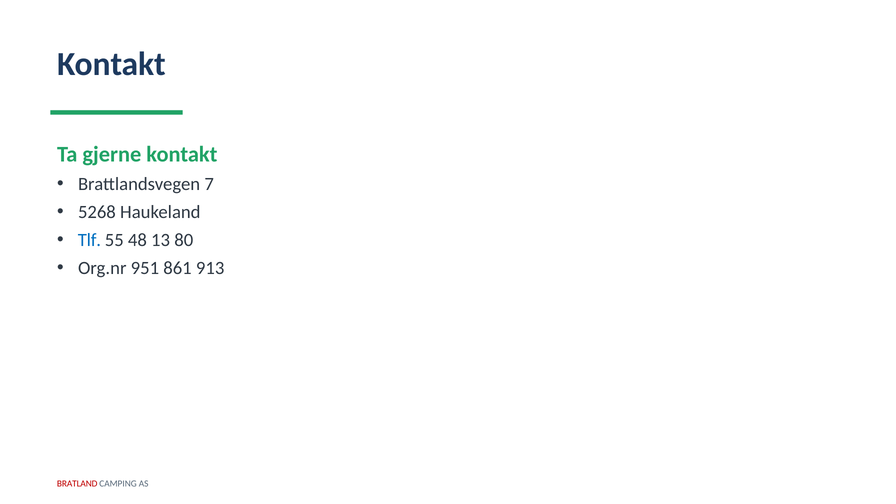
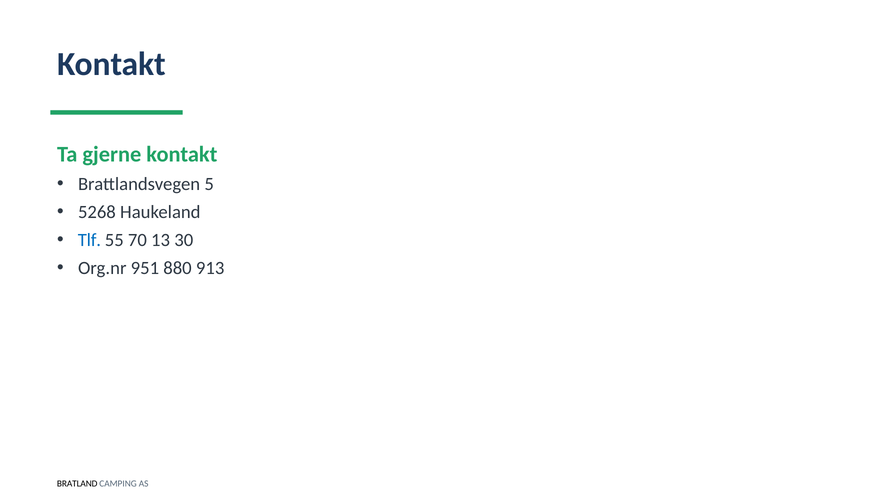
7: 7 -> 5 (209, 184)
48: 48 -> 70 (137, 240)
80: 80 -> 30 (184, 240)
861: 861 -> 880 (178, 268)
BRATLAND colour: red -> black (77, 484)
